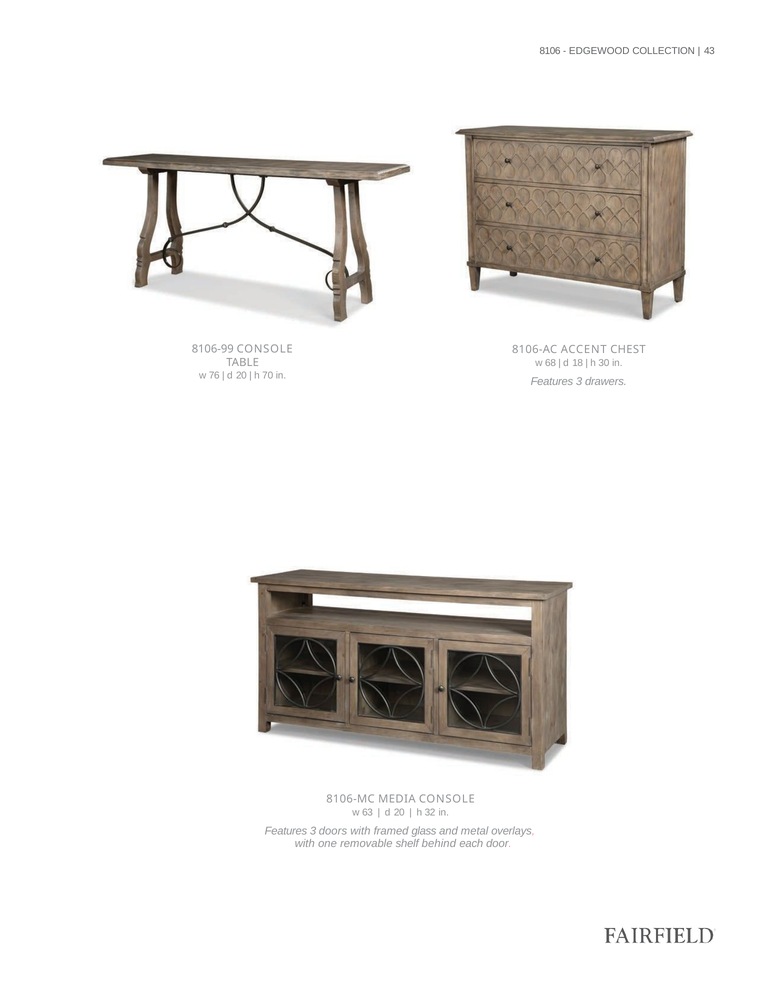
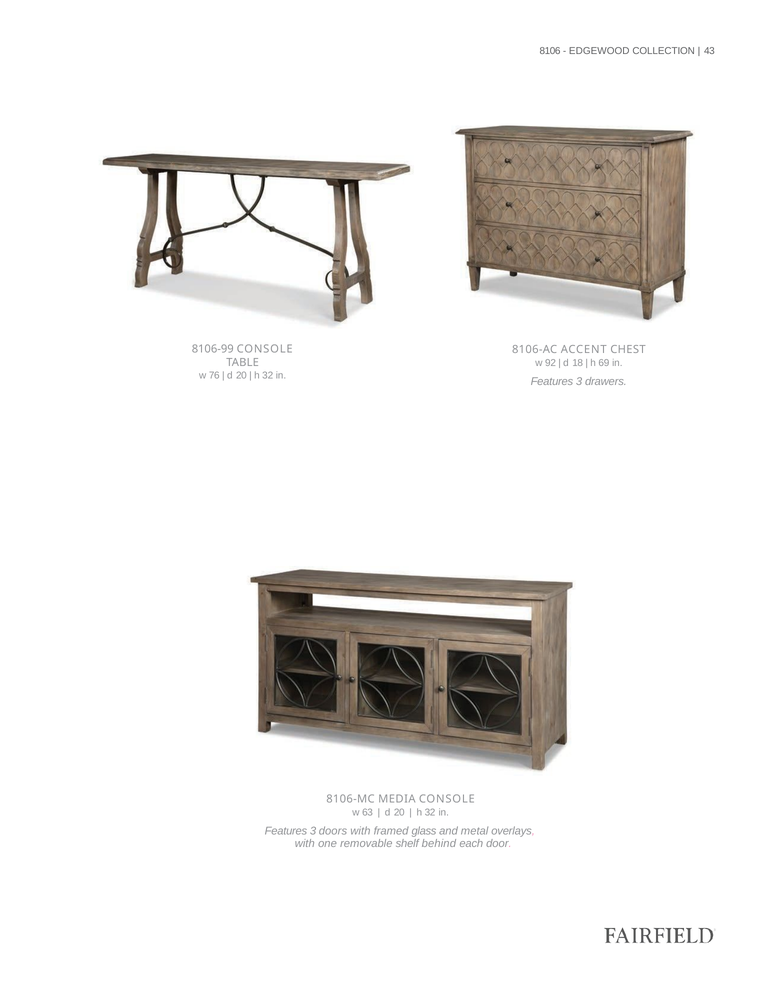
68: 68 -> 92 (551, 362)
30: 30 -> 69 (604, 362)
70: 70 -> 32 (268, 375)
